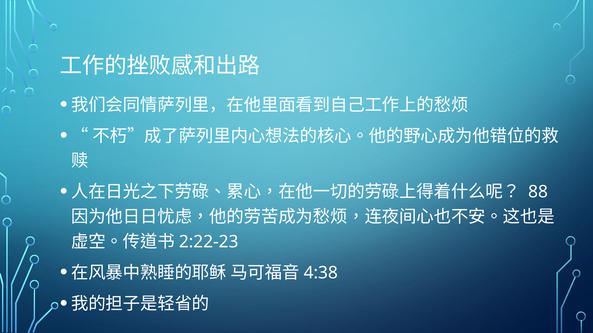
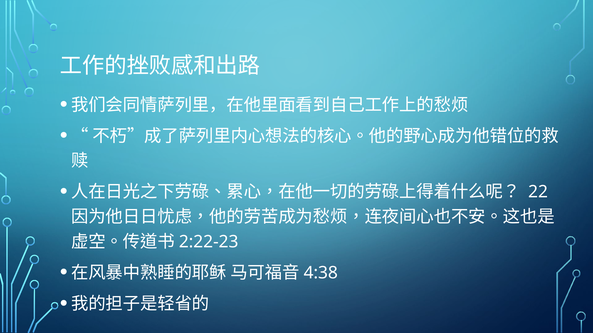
88: 88 -> 22 (538, 192)
